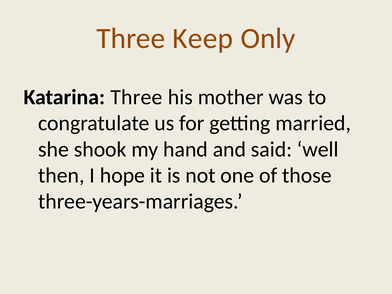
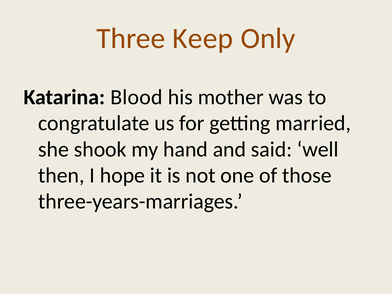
Katarina Three: Three -> Blood (136, 97)
